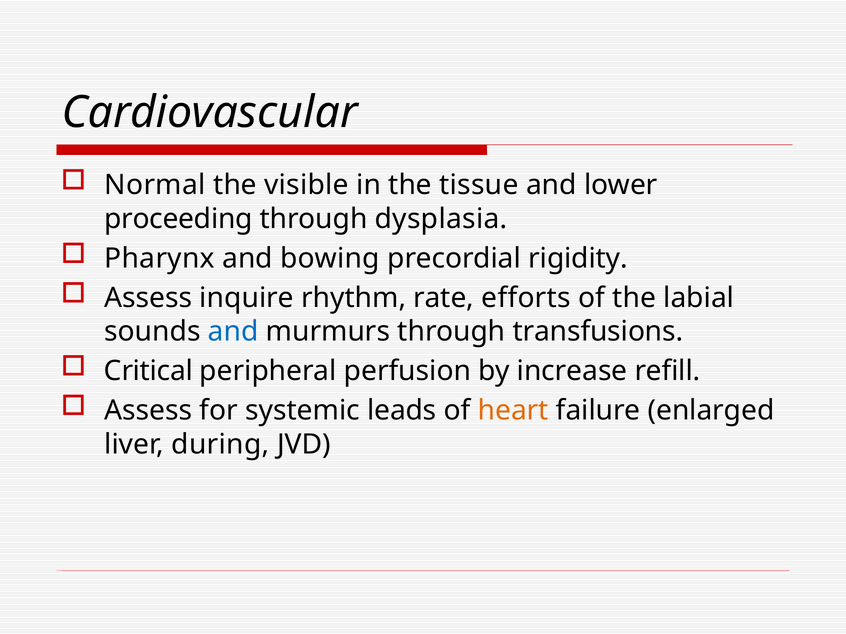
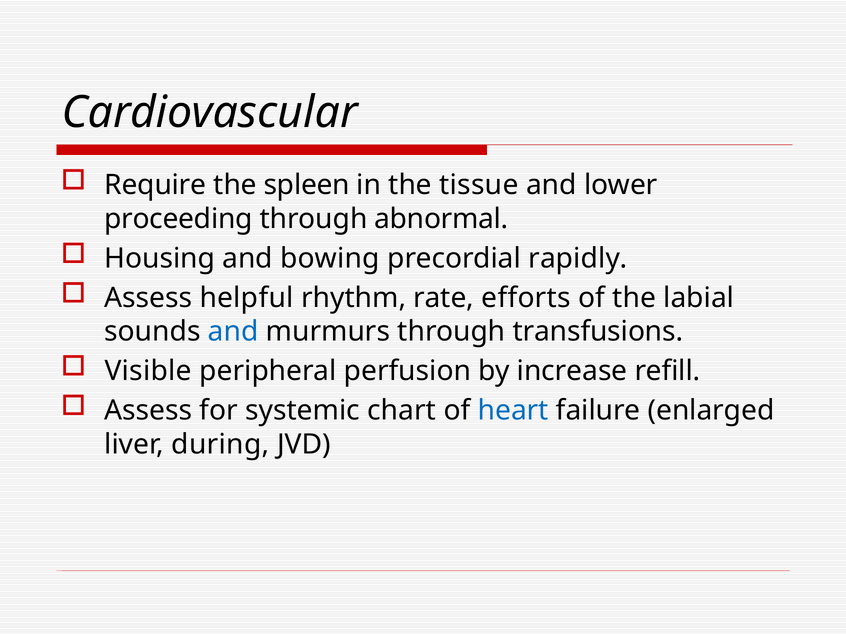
Normal: Normal -> Require (155, 185)
visible: visible -> spleen (307, 185)
dysplasia: dysplasia -> abnormal (441, 219)
Pharynx: Pharynx -> Housing (160, 259)
rigidity: rigidity -> rapidly (578, 259)
inquire: inquire -> helpful (247, 298)
Critical: Critical -> Visible (148, 371)
leads: leads -> chart (402, 411)
heart colour: orange -> blue (513, 411)
